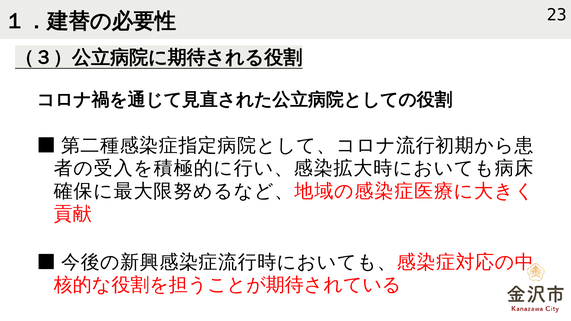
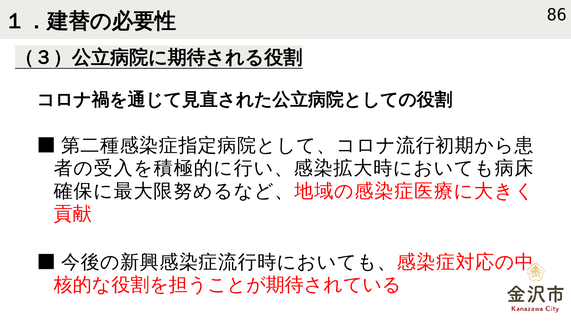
23: 23 -> 86 (557, 15)
